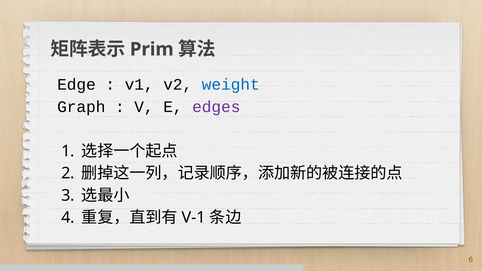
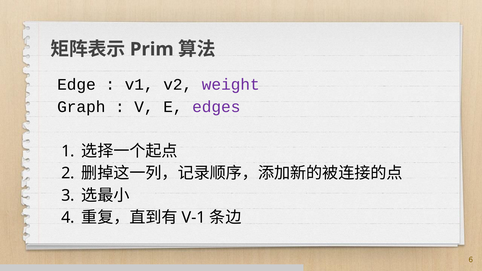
weight colour: blue -> purple (231, 85)
